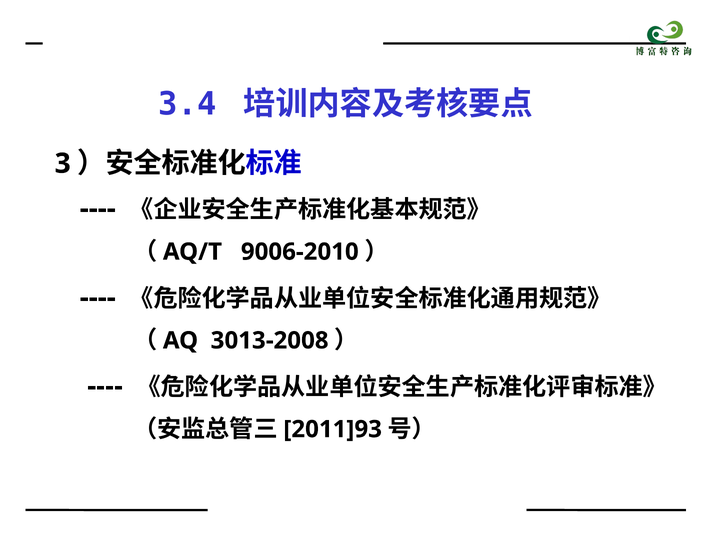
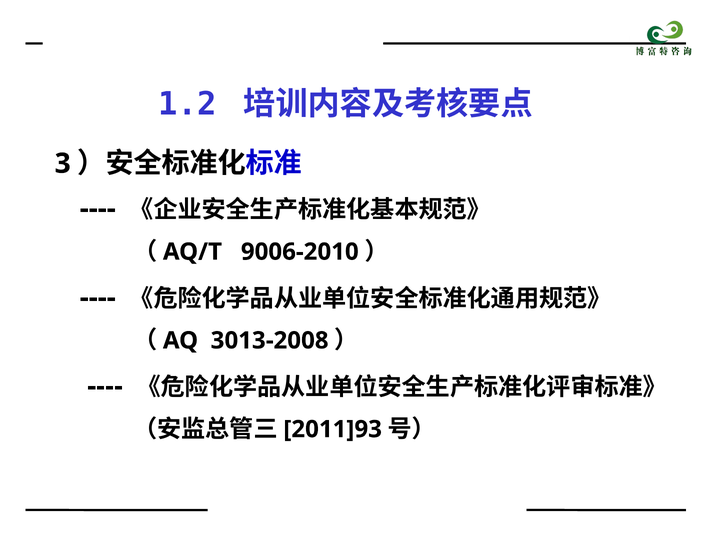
3.4: 3.4 -> 1.2 (187, 104)
